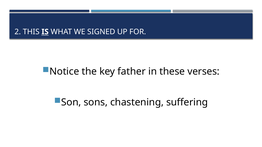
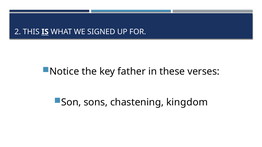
suffering: suffering -> kingdom (187, 102)
